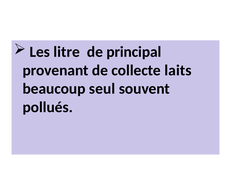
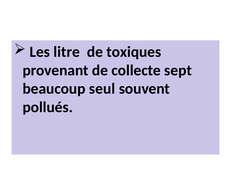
principal: principal -> toxiques (134, 52)
laits: laits -> sept (178, 70)
